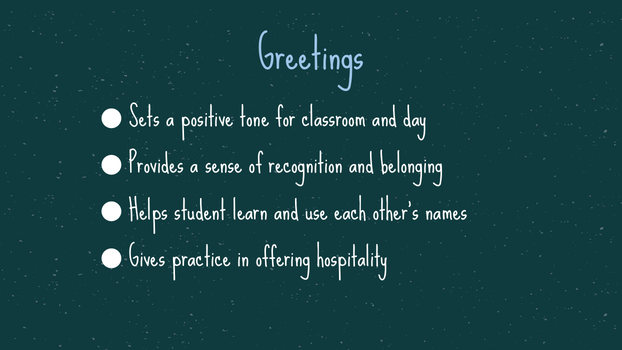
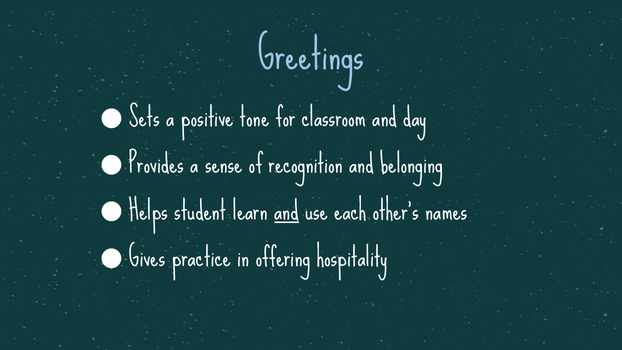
and underline: none -> present (287, 211)
